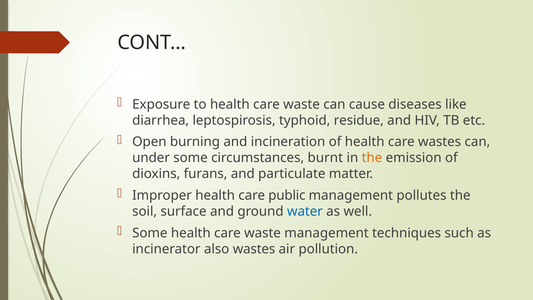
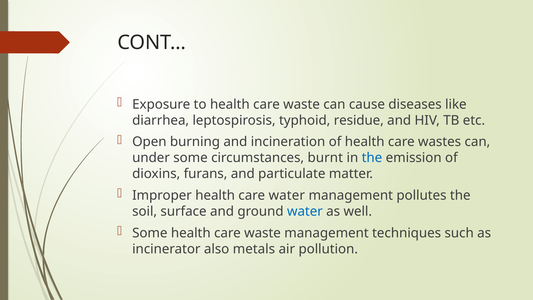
the colour: orange -> blue (372, 158)
care public: public -> water (287, 195)
also wastes: wastes -> metals (254, 249)
